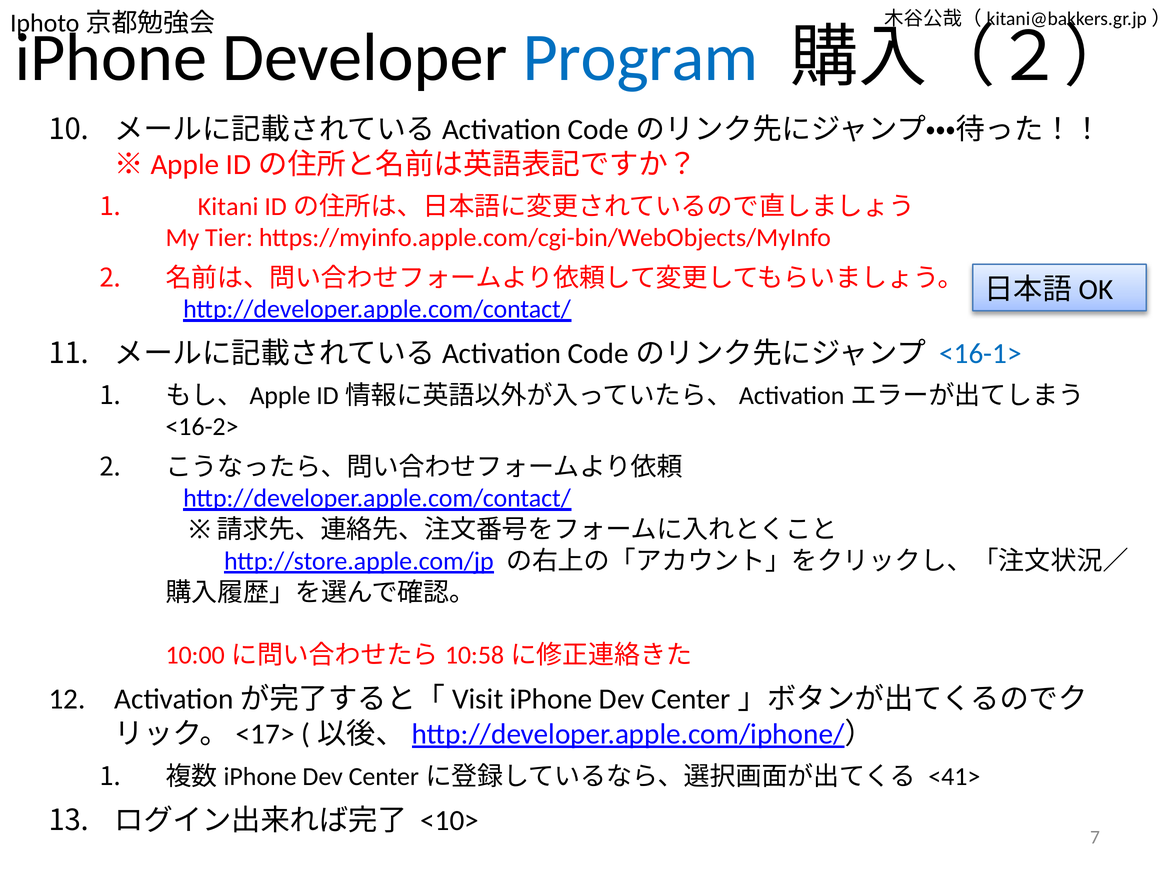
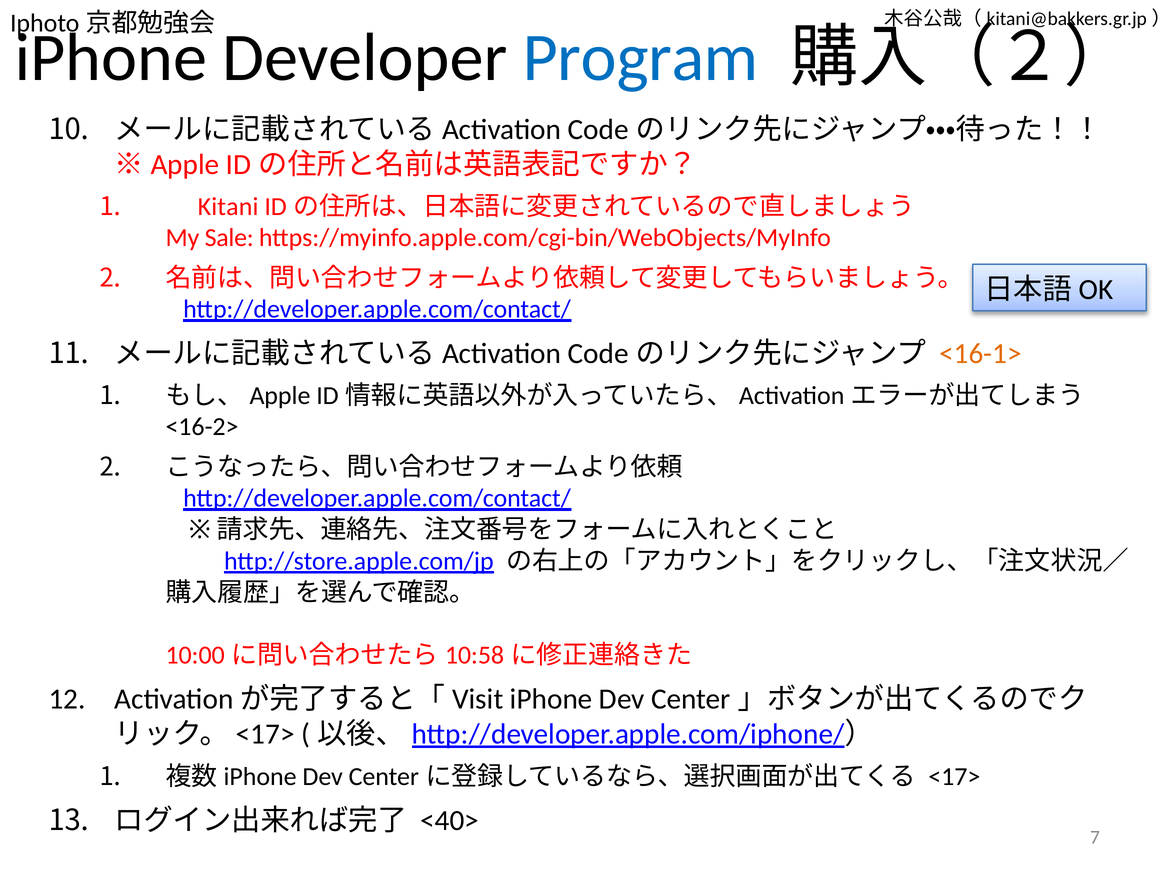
Tier: Tier -> Sale (229, 238)
<16-1> colour: blue -> orange (980, 354)
<41>: <41> -> <17> (954, 777)
<10>: <10> -> <40> (450, 821)
